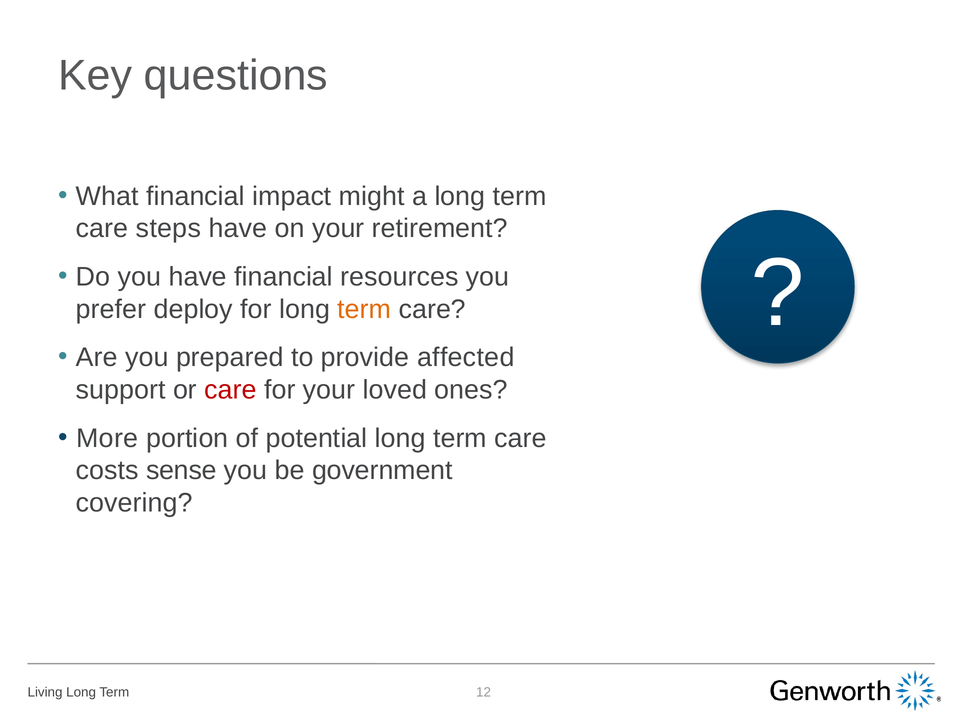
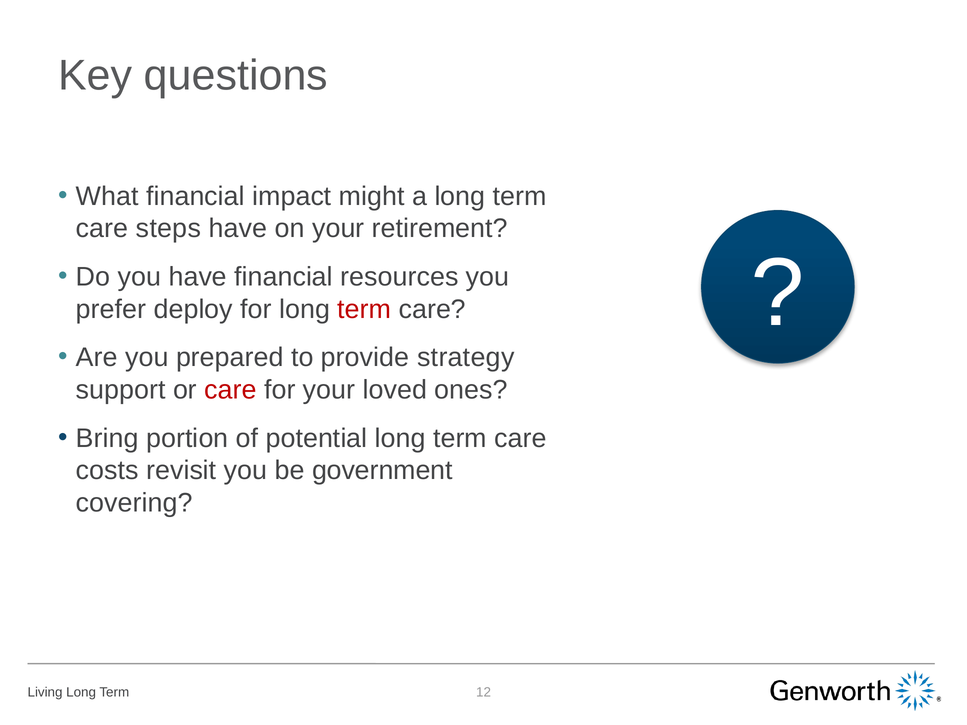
term colour: orange -> red (364, 309)
affected: affected -> strategy (466, 358)
More: More -> Bring (107, 438)
sense: sense -> revisit (181, 471)
